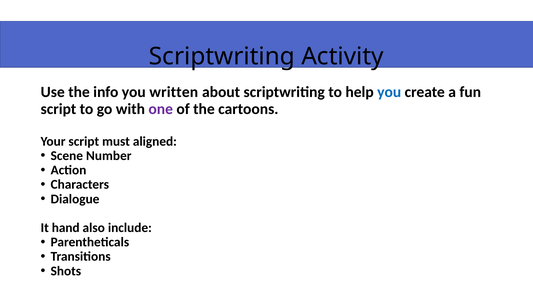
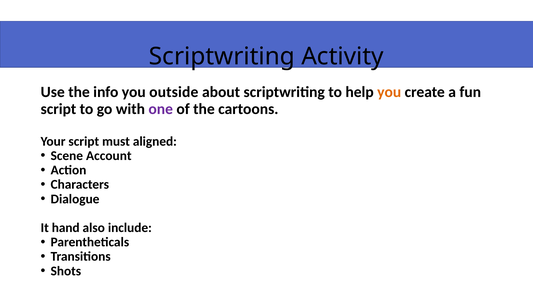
written: written -> outside (174, 92)
you colour: blue -> orange (389, 92)
Number: Number -> Account (109, 156)
